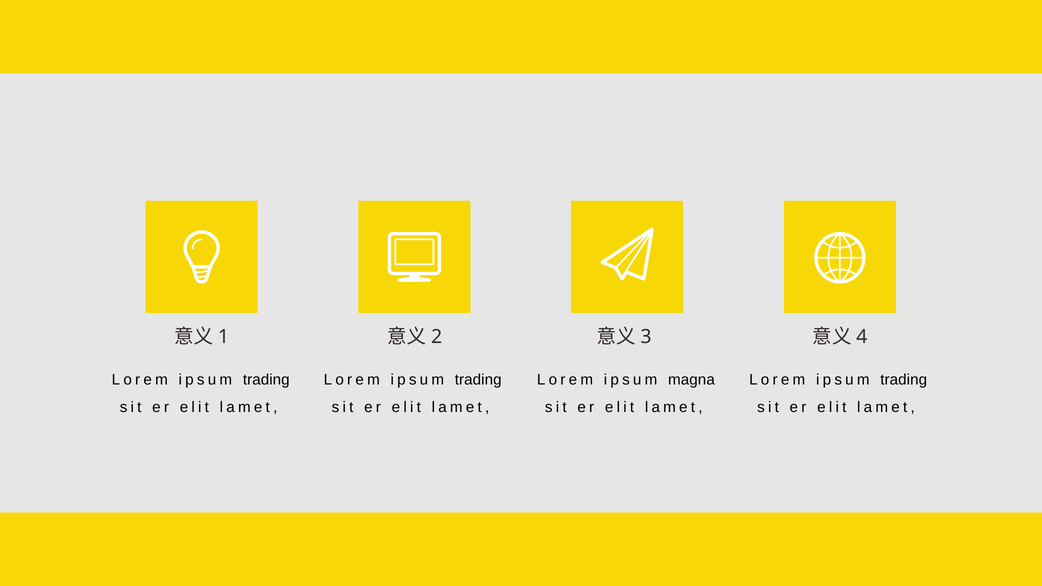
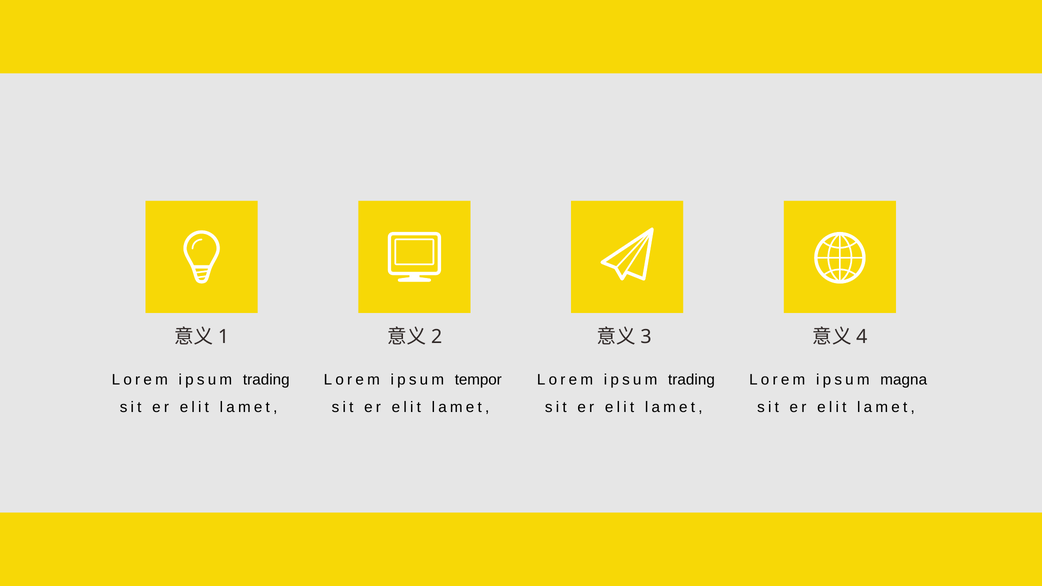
trading: trading -> tempor (478, 380)
magna: magna -> trading (691, 380)
trading: trading -> magna (904, 380)
